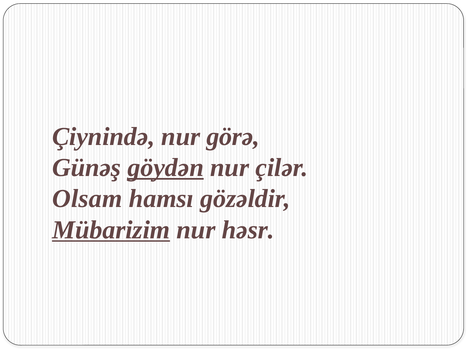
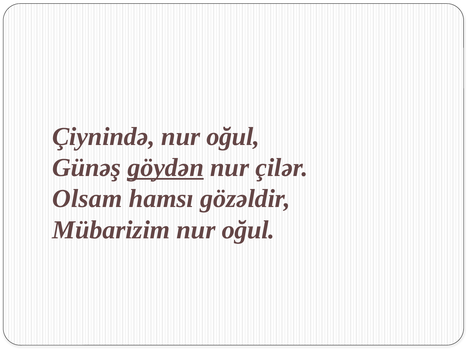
görə: görə -> oğul (233, 137)
Mübarizim underline: present -> none (111, 230)
həsr: həsr -> oğul (248, 230)
